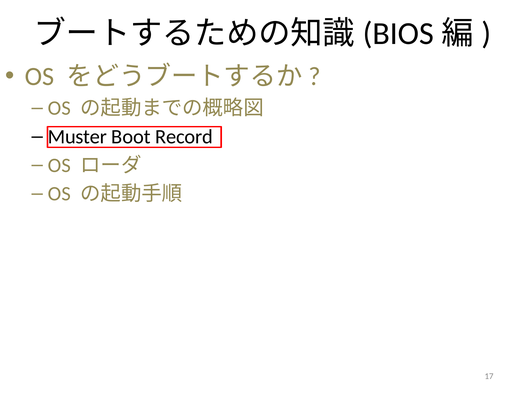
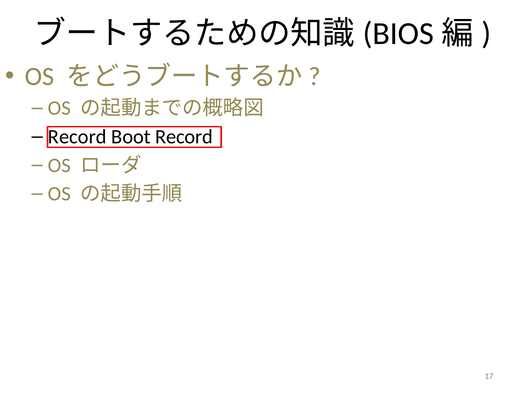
Muster: Muster -> Record (77, 137)
